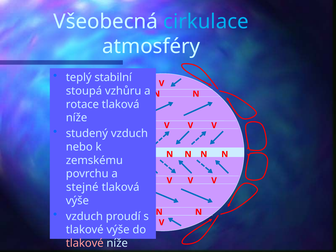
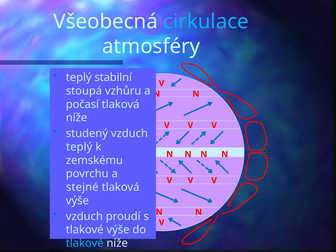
rotace: rotace -> počasí (82, 104)
nebo: nebo -> teplý (79, 147)
tlakové colour: pink -> light blue (85, 243)
